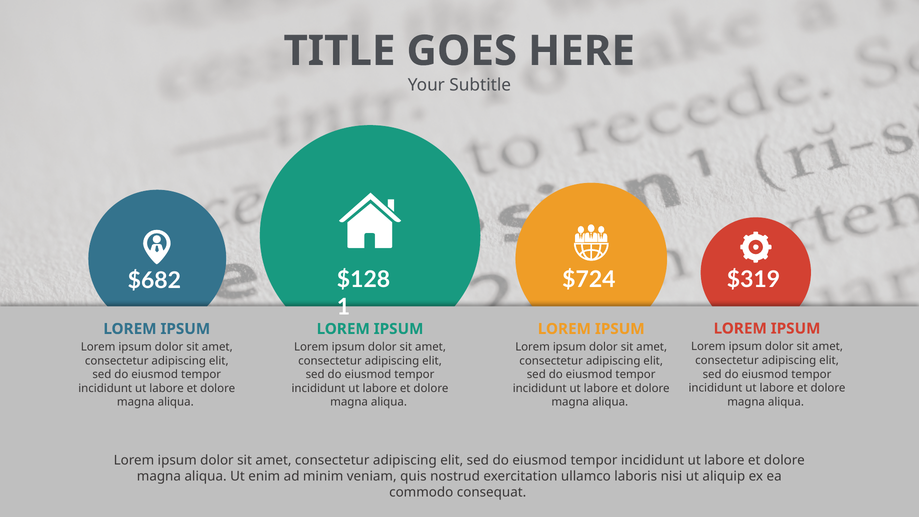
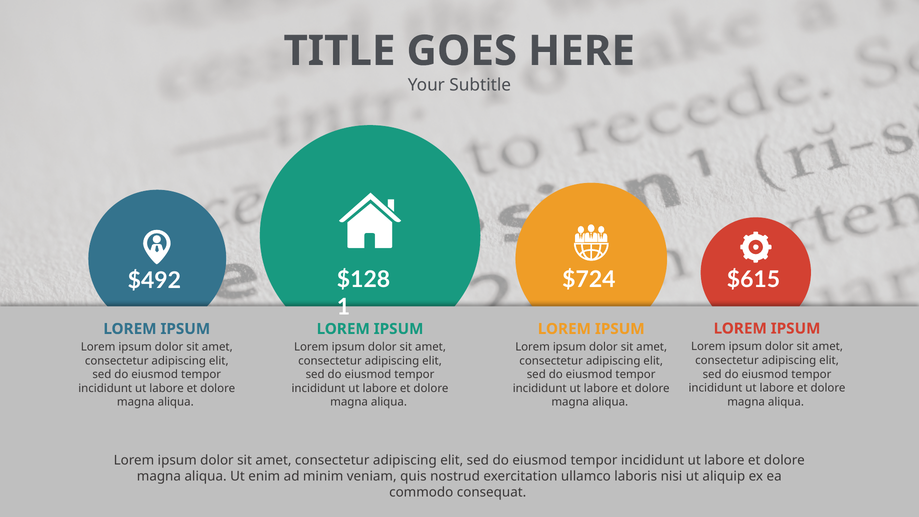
$319: $319 -> $615 (753, 279)
$682: $682 -> $492 (154, 280)
